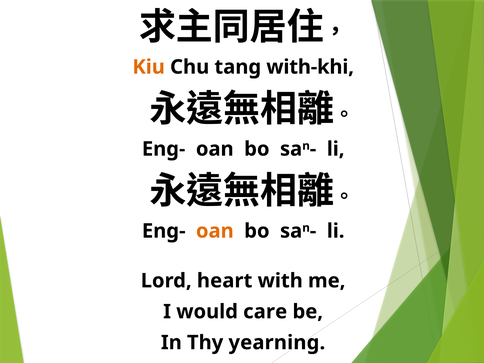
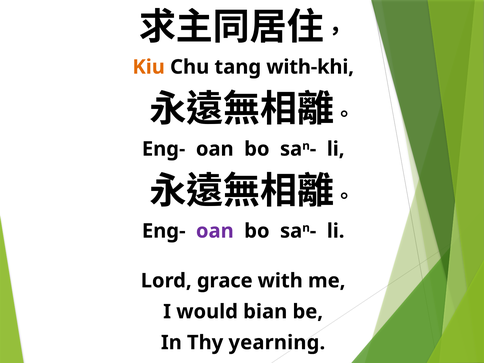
oan colour: orange -> purple (215, 231)
heart: heart -> grace (225, 281)
care: care -> bian (265, 312)
